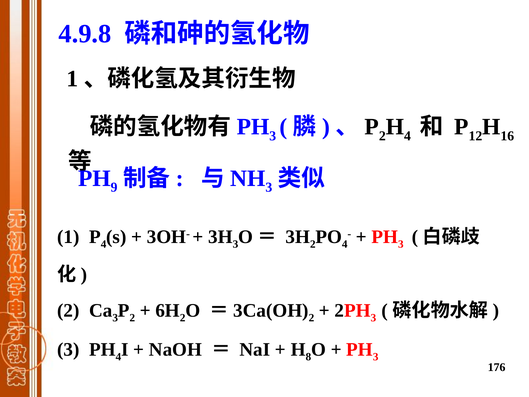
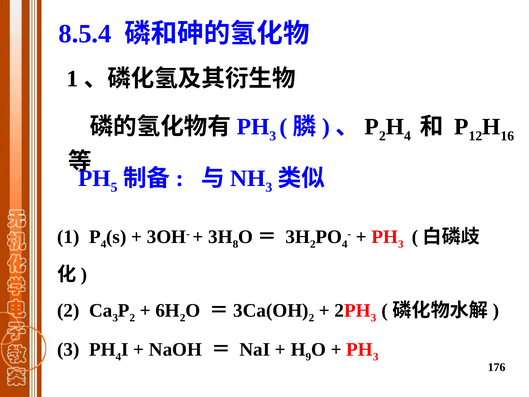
4.9.8: 4.9.8 -> 8.5.4 (85, 34)
9: 9 -> 5 (114, 187)
3: 3 -> 8 (235, 244)
8: 8 -> 9 (308, 357)
